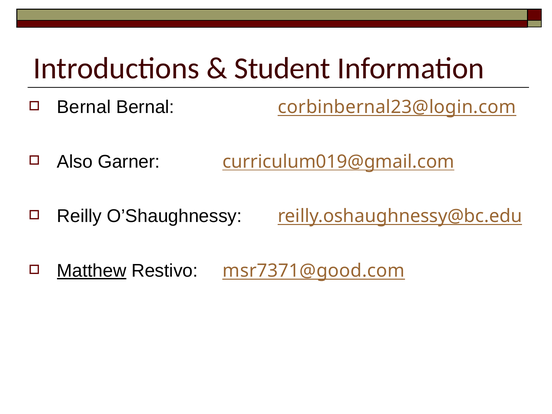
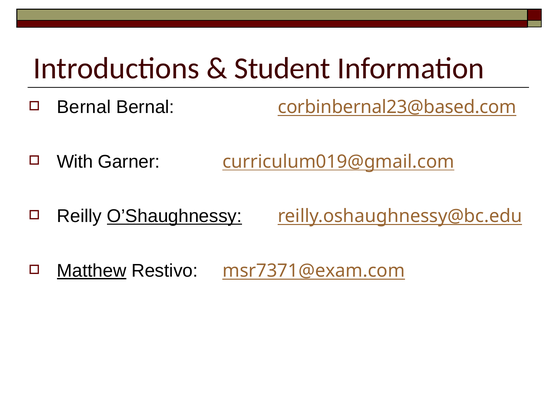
corbinbernal23@login.com: corbinbernal23@login.com -> corbinbernal23@based.com (397, 107)
Also: Also -> With (75, 162)
O’Shaughnessy underline: none -> present (174, 216)
msr7371@good.com: msr7371@good.com -> msr7371@exam.com (314, 271)
